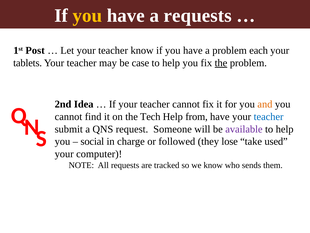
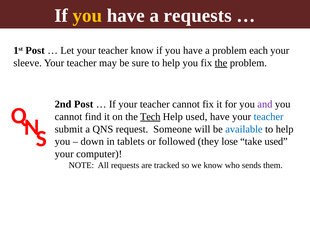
tablets: tablets -> sleeve (28, 63)
case: case -> sure (140, 63)
2nd Idea: Idea -> Post (84, 104)
and colour: orange -> purple (265, 104)
Tech underline: none -> present (150, 116)
Help from: from -> used (196, 116)
available colour: purple -> blue (244, 129)
social: social -> down (92, 141)
charge: charge -> tablets (131, 141)
